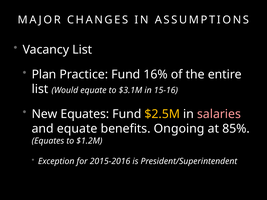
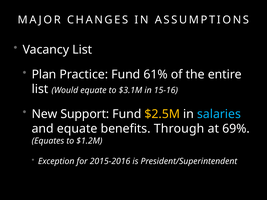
16%: 16% -> 61% (156, 75)
New Equates: Equates -> Support (85, 114)
salaries colour: pink -> light blue (219, 114)
Ongoing: Ongoing -> Through (179, 129)
85%: 85% -> 69% (236, 129)
